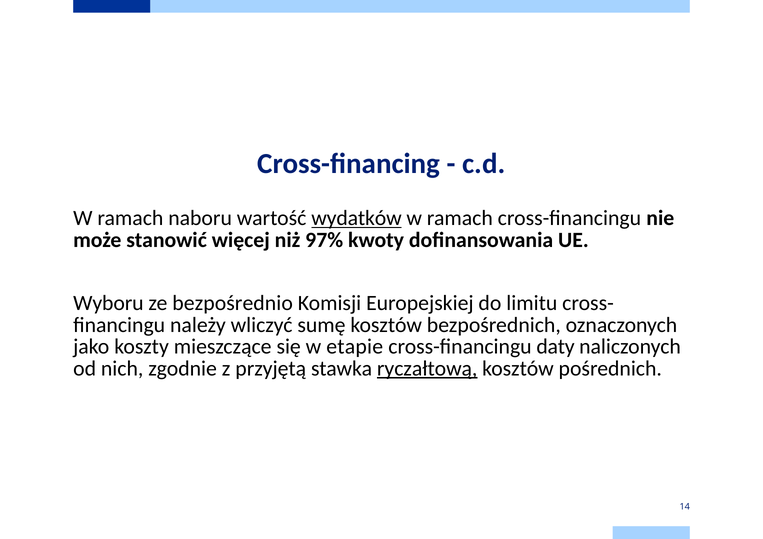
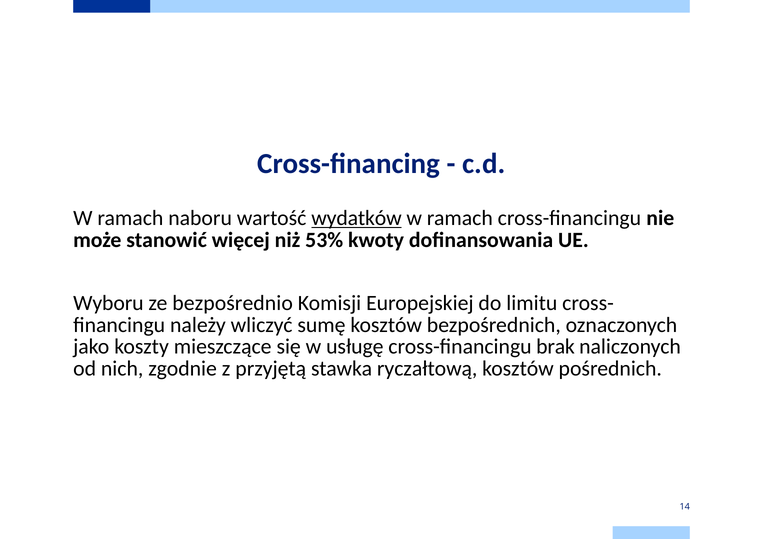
97%: 97% -> 53% (324, 240)
etapie: etapie -> usługę (355, 347)
daty: daty -> brak (556, 347)
ryczałtową underline: present -> none (427, 369)
